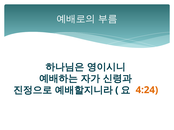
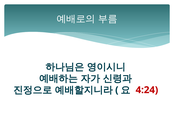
4:24 colour: orange -> red (147, 90)
